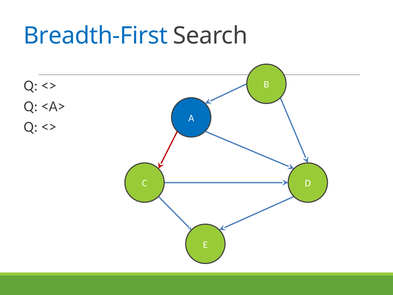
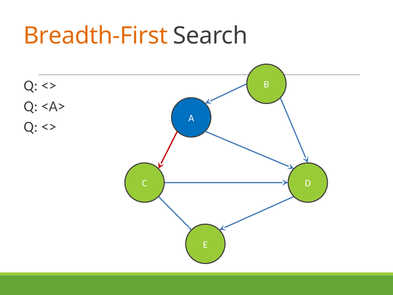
Breadth-First colour: blue -> orange (96, 36)
